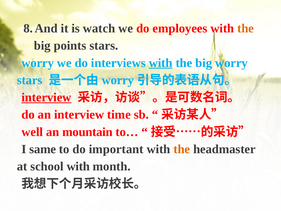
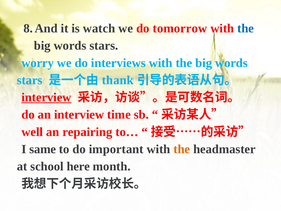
employees: employees -> tomorrow (180, 28)
the colour: orange -> blue (246, 28)
points: points -> words (70, 46)
with underline: present -> none (161, 63)
worry: worry -> words (231, 63)
worry: worry -> thank (118, 80)
mountain: mountain -> repairing (87, 132)
school with: with -> here (78, 166)
